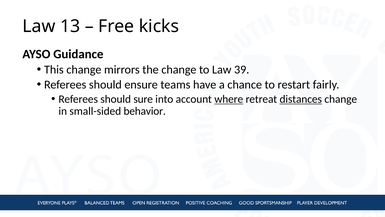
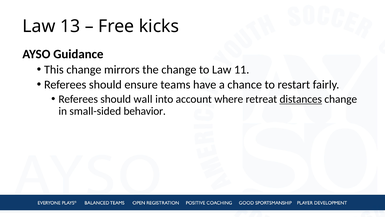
39: 39 -> 11 (242, 69)
sure: sure -> wall (143, 99)
where underline: present -> none (229, 99)
